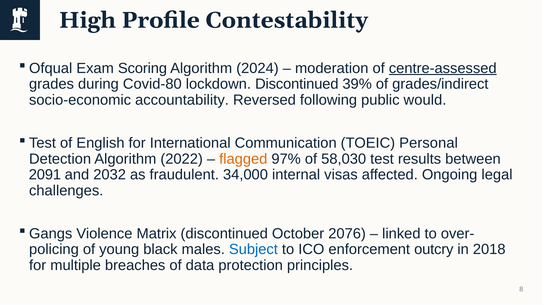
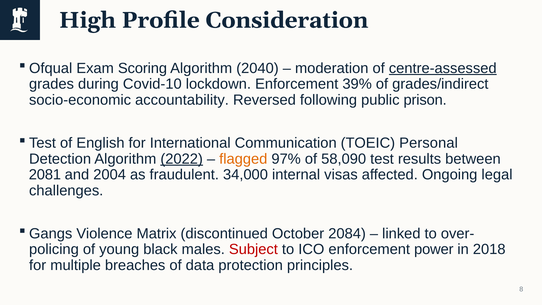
Contestability: Contestability -> Consideration (287, 20)
2024: 2024 -> 2040 (257, 68)
Covid-80: Covid-80 -> Covid-10 (152, 84)
lockdown Discontinued: Discontinued -> Enforcement (297, 84)
would: would -> prison (425, 100)
2022 underline: none -> present (182, 159)
58,030: 58,030 -> 58,090 (344, 159)
2091: 2091 -> 2081 (45, 175)
2032: 2032 -> 2004 (110, 175)
2076: 2076 -> 2084 (347, 233)
Subject colour: blue -> red (253, 249)
outcry: outcry -> power (434, 249)
